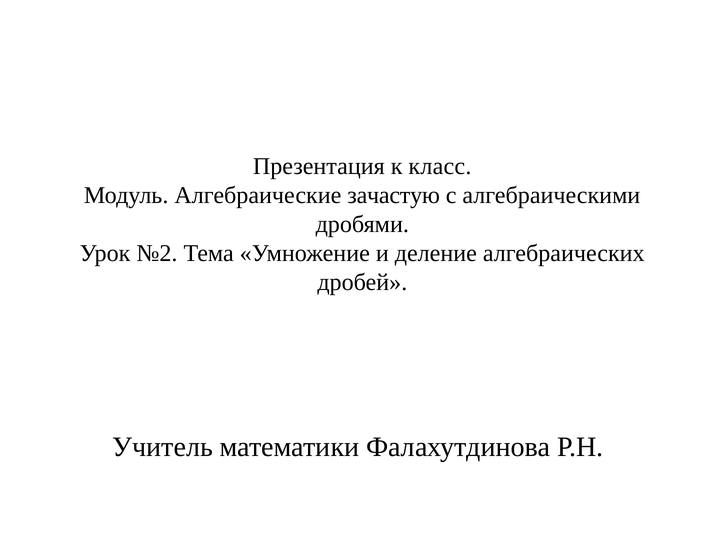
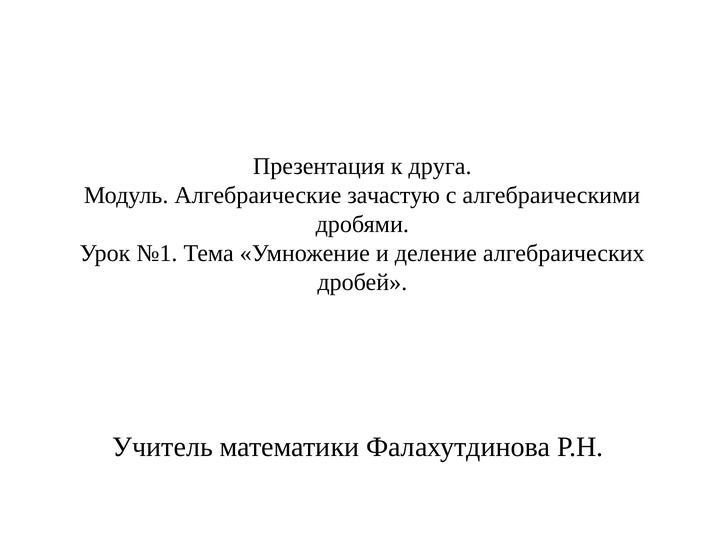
класс: класс -> друга (440, 167)
№2: №2 -> №1 (157, 253)
